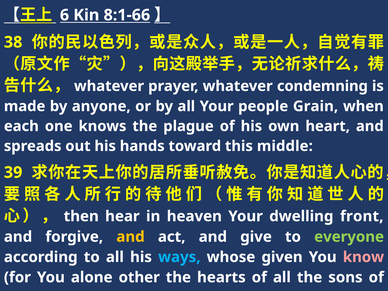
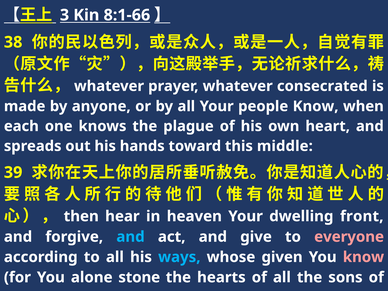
6: 6 -> 3 (65, 15)
condemning: condemning -> consecrated (322, 86)
people Grain: Grain -> Know (316, 106)
and colour: yellow -> light blue (131, 237)
everyone colour: light green -> pink (349, 237)
other: other -> stone (139, 277)
